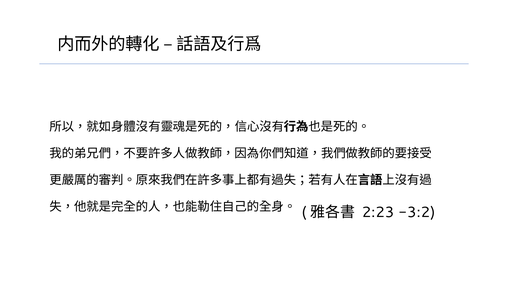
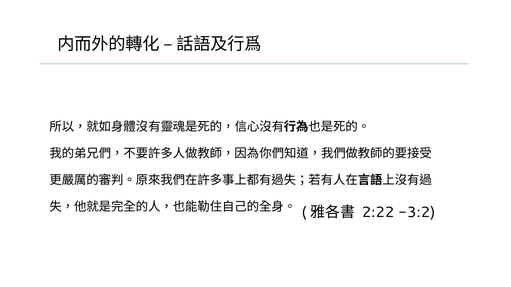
2:23: 2:23 -> 2:22 (378, 212)
